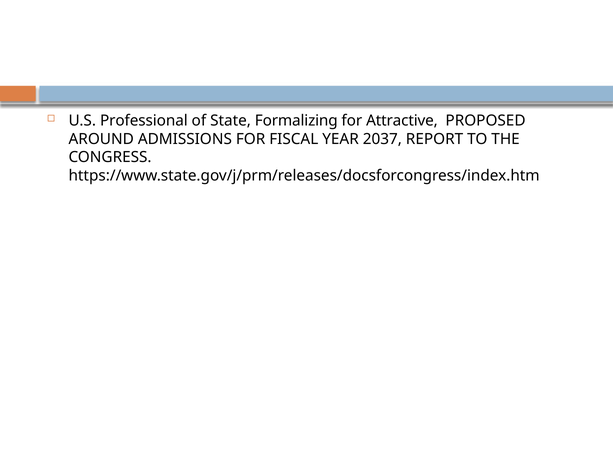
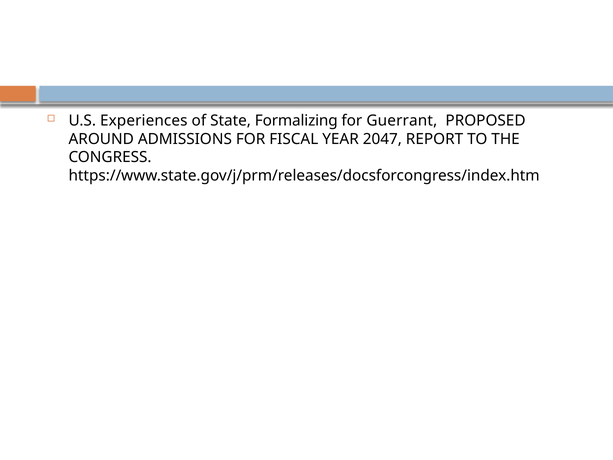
Professional: Professional -> Experiences (144, 121)
Attractive: Attractive -> Guerrant (402, 121)
2037: 2037 -> 2047 (382, 139)
